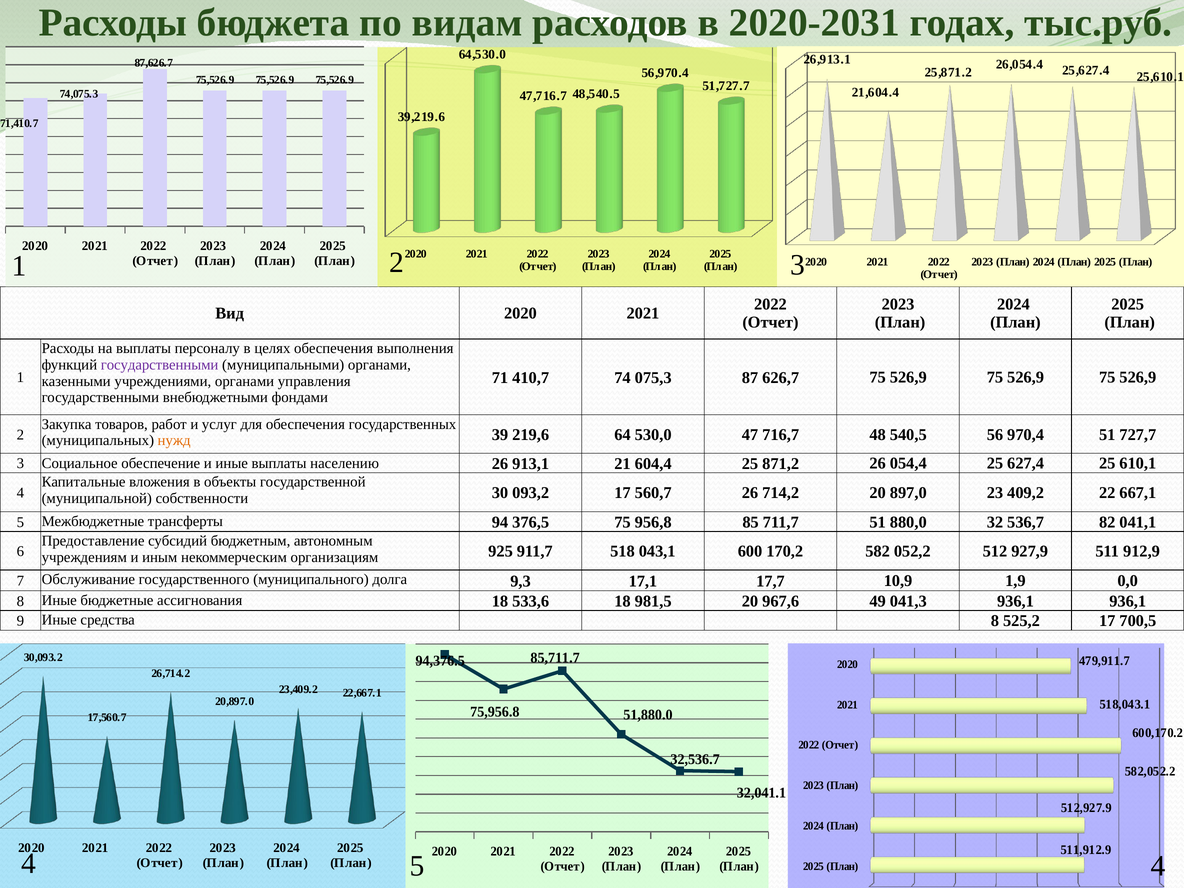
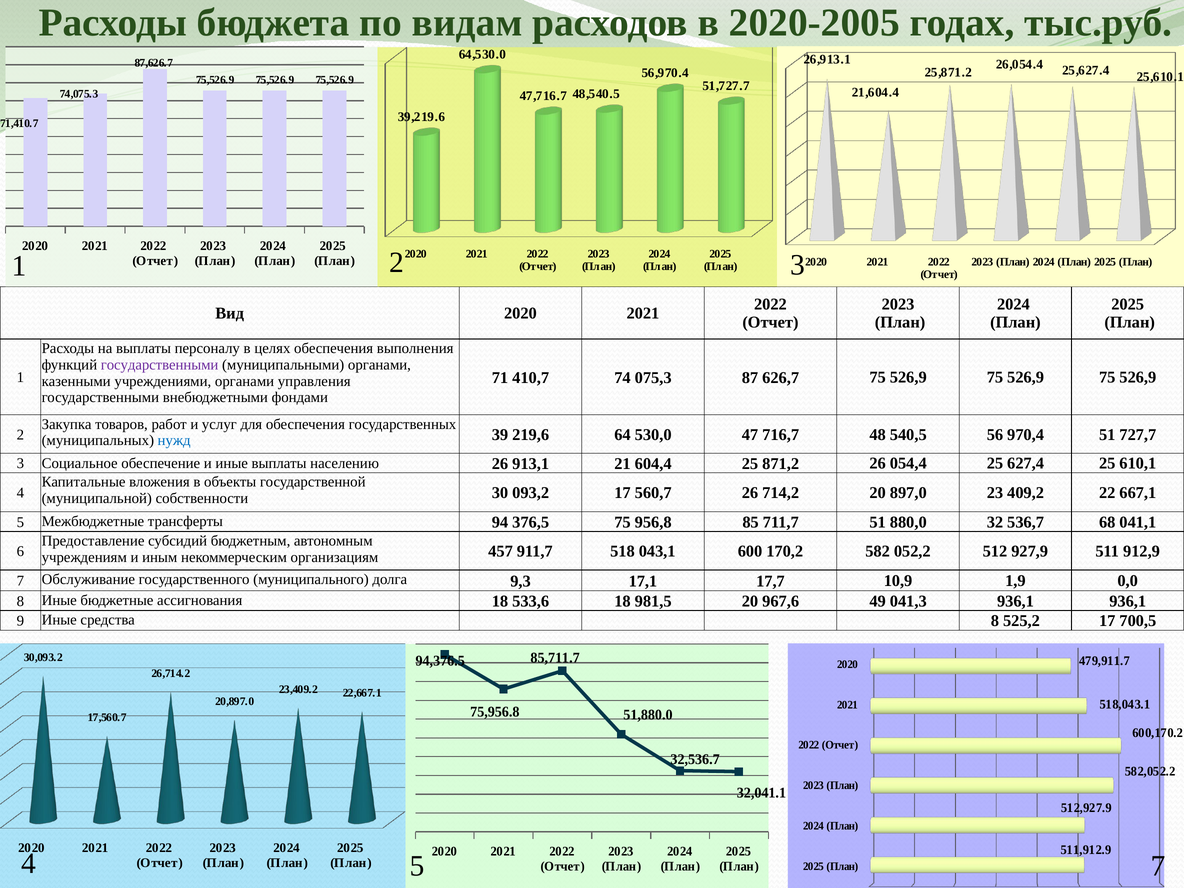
2020-2031: 2020-2031 -> 2020-2005 (814, 23)
нужд colour: orange -> blue (174, 441)
82: 82 -> 68 (1107, 522)
925: 925 -> 457 (501, 551)
5 4: 4 -> 7 (1158, 866)
